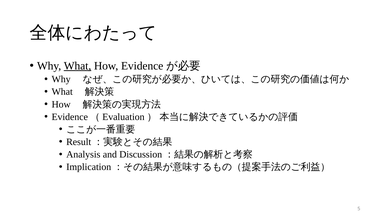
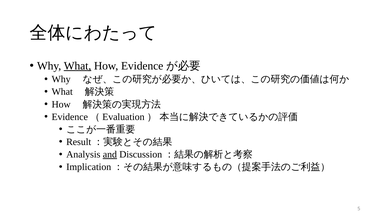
and underline: none -> present (110, 155)
